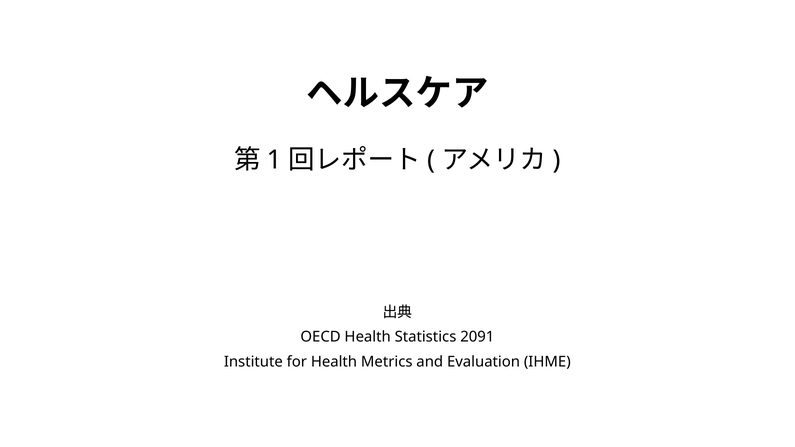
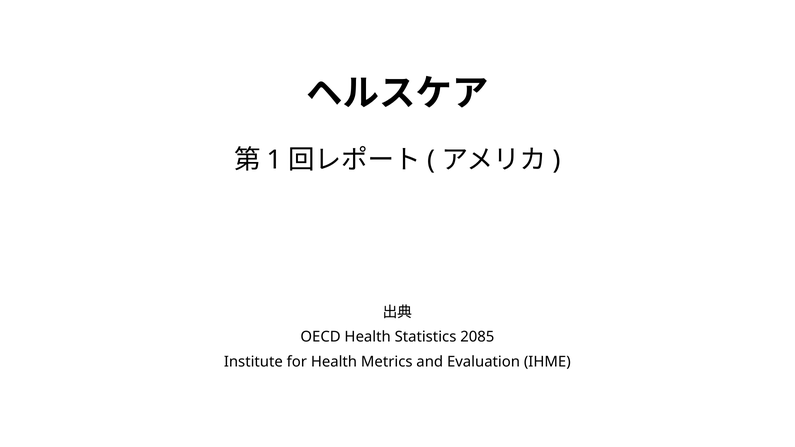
2091: 2091 -> 2085 (477, 337)
